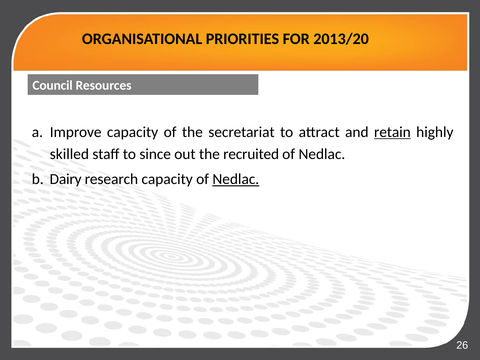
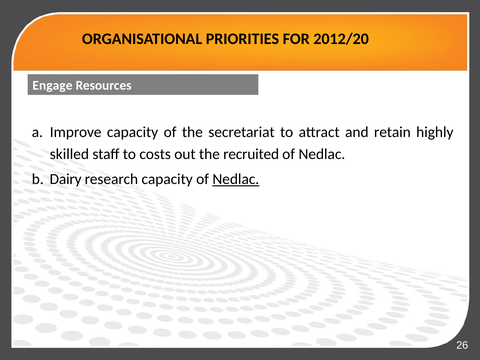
2013/20: 2013/20 -> 2012/20 (341, 39)
Council: Council -> Engage (52, 85)
retain underline: present -> none (392, 132)
since: since -> costs (155, 154)
